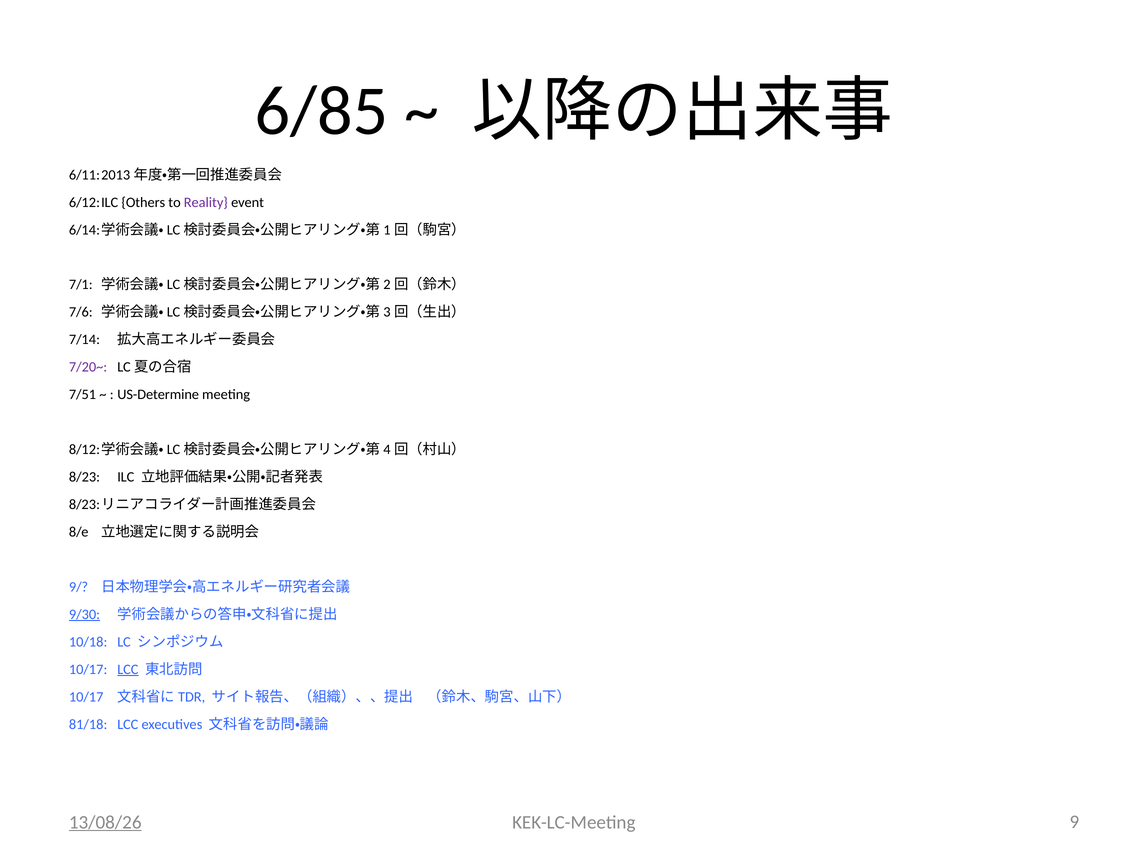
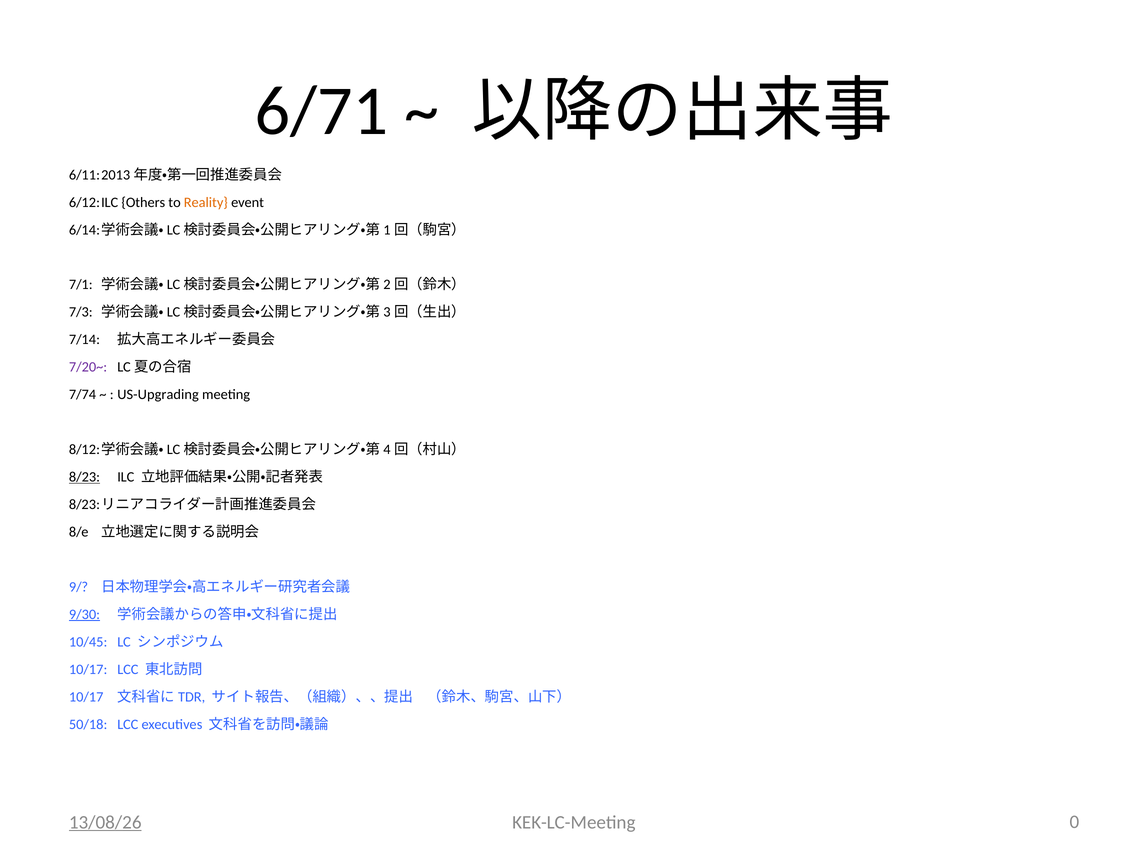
6/85: 6/85 -> 6/71 (321, 111)
Reality colour: purple -> orange (206, 202)
7/6: 7/6 -> 7/3 (81, 312)
7/51: 7/51 -> 7/74 (82, 395)
US-Determine: US-Determine -> US-Upgrading (158, 395)
8/23 underline: none -> present (84, 477)
10/18: 10/18 -> 10/45 (88, 642)
LCC underline: present -> none (128, 669)
81/18: 81/18 -> 50/18 (88, 724)
9: 9 -> 0 (1074, 822)
